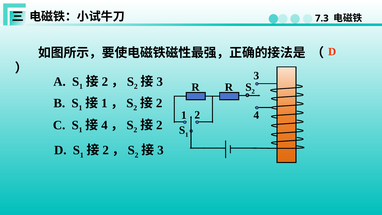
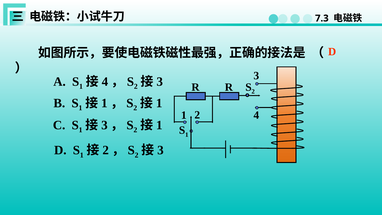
2: 2 -> 4 (105, 82)
2: 2 -> 1 (159, 103)
4: 4 -> 3 (104, 125)
2: 2 -> 1 (159, 125)
